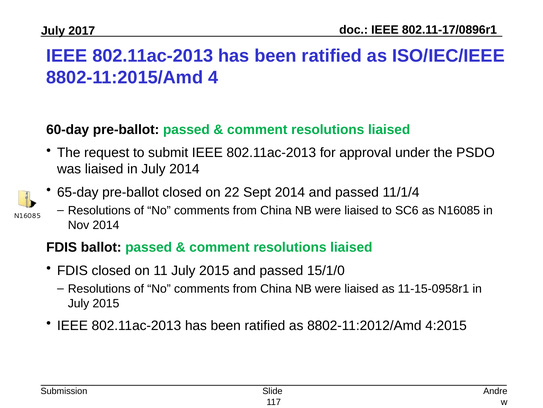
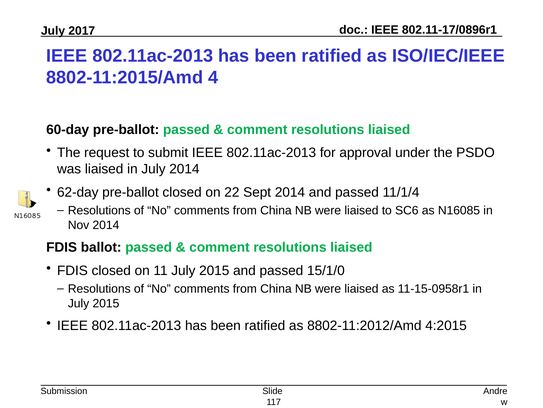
65-day: 65-day -> 62-day (78, 192)
